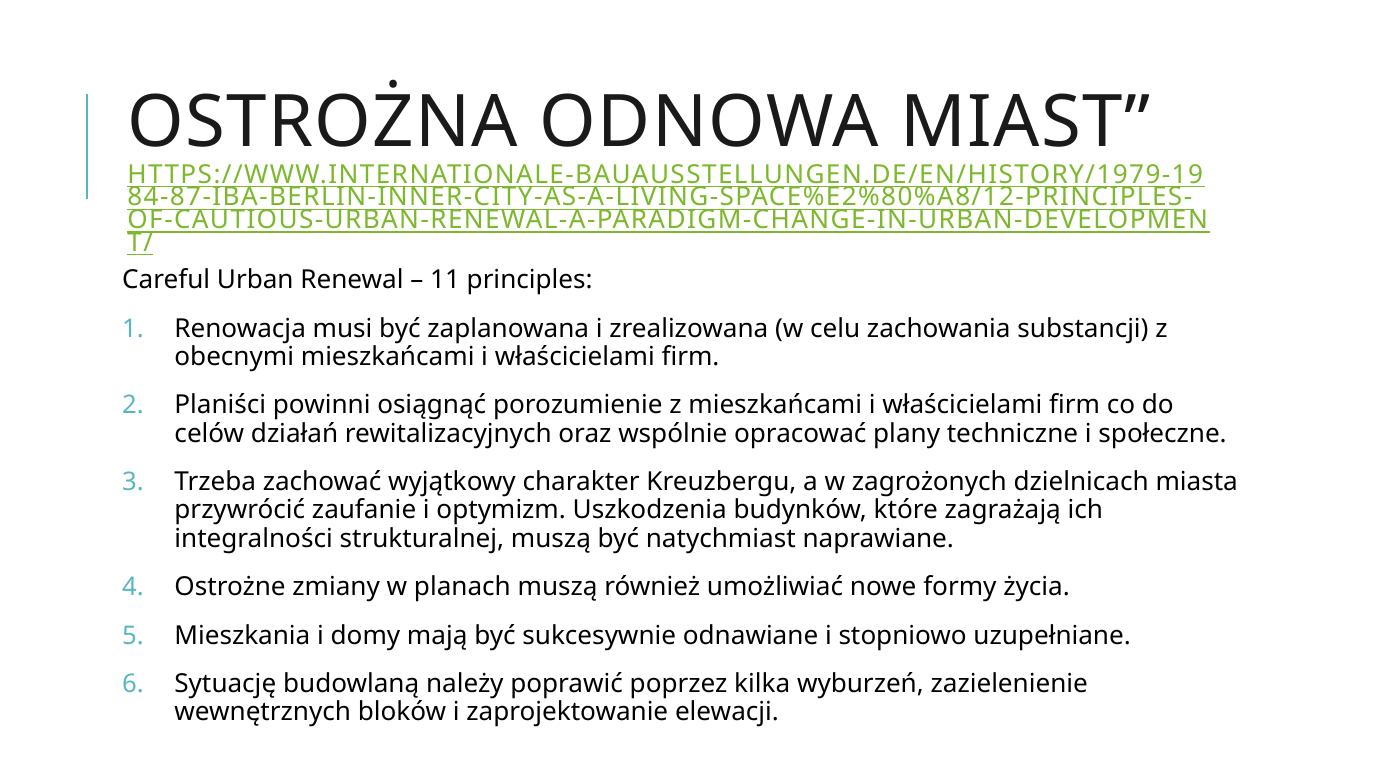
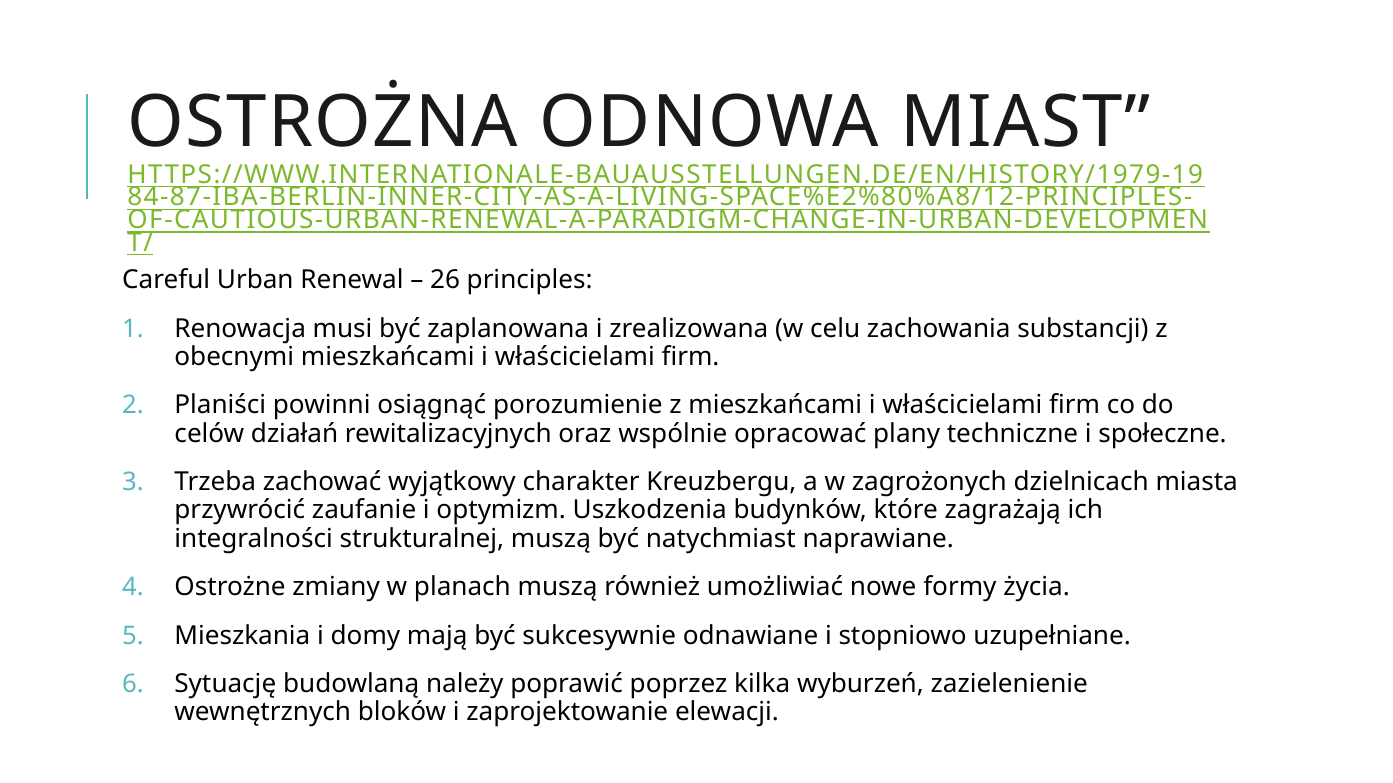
11: 11 -> 26 (445, 280)
